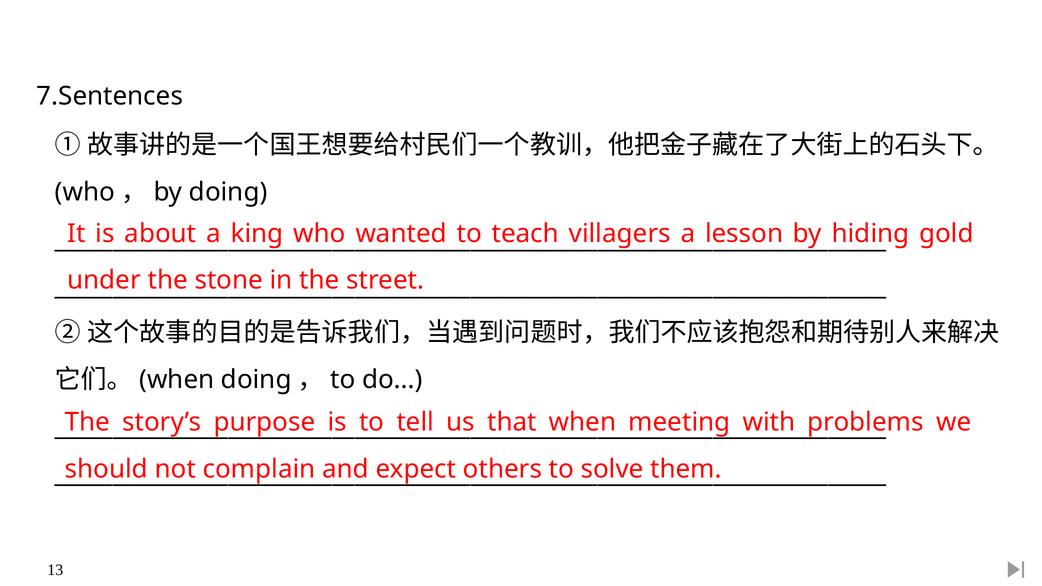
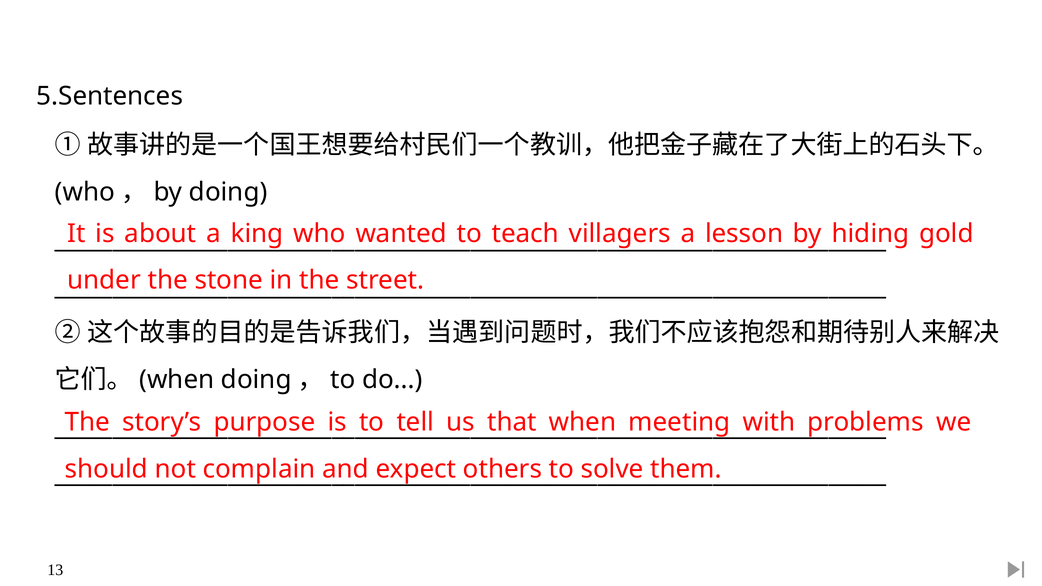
7.Sentences: 7.Sentences -> 5.Sentences (110, 96)
